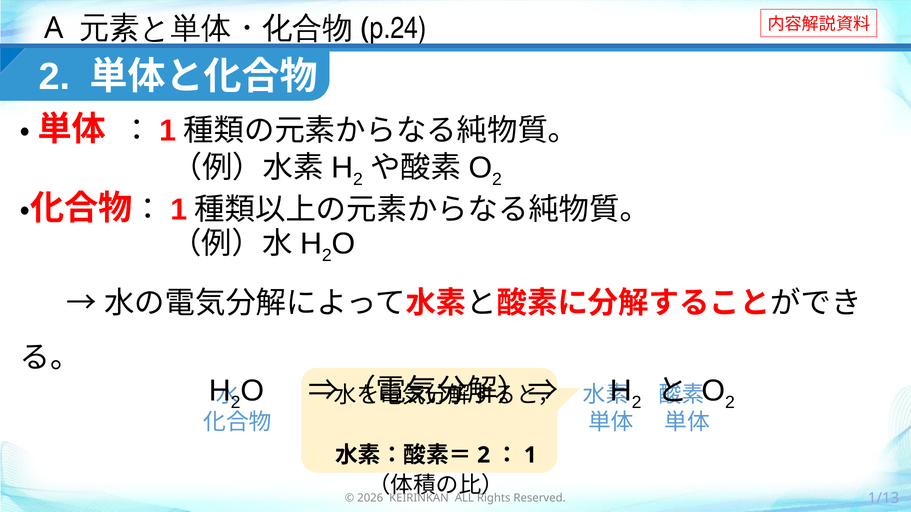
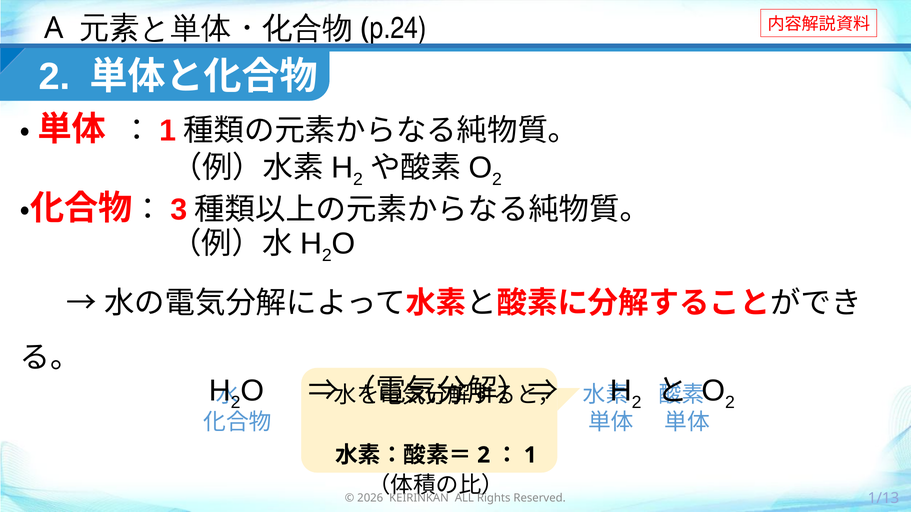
1: 1 -> 3 (179, 210)
